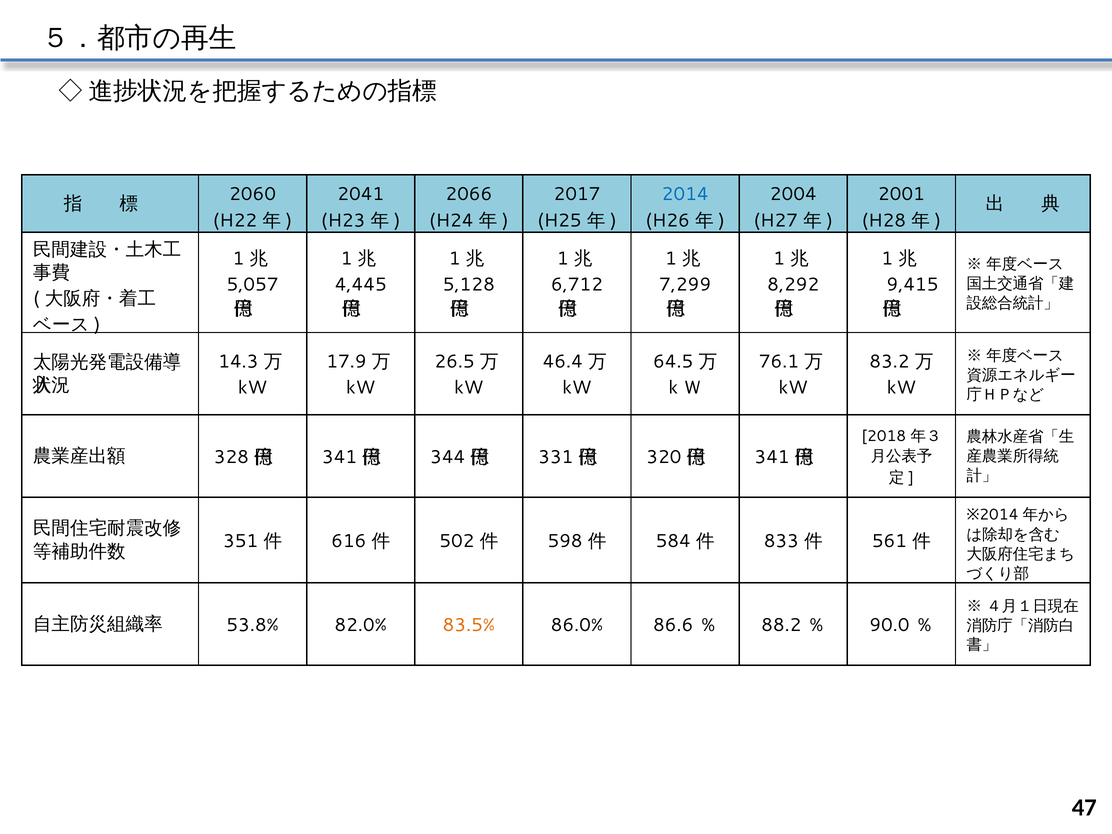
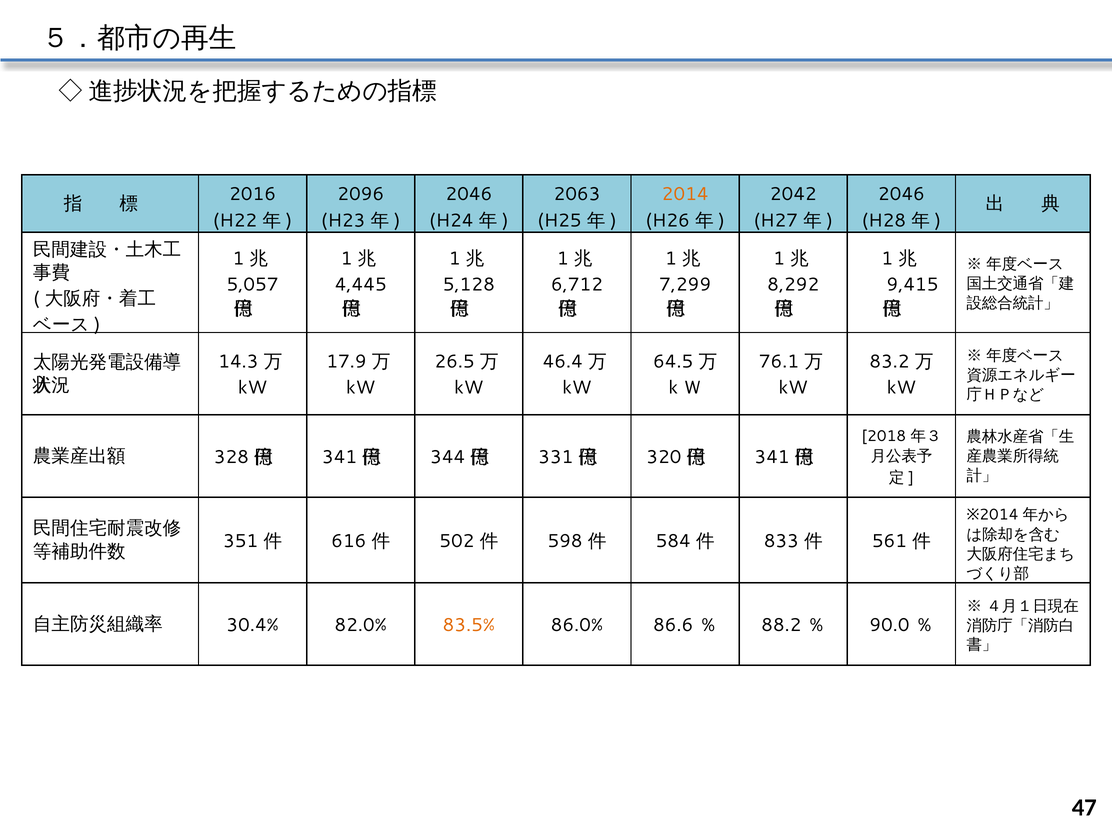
2060: 2060 -> 2016 (253, 194)
2041: 2041 -> 2096 (361, 194)
2066: 2066 -> 2046 (469, 194)
2017: 2017 -> 2063 (577, 194)
2014 colour: blue -> orange (685, 194)
2004: 2004 -> 2042 (793, 194)
2001: 2001 -> 2046 (901, 194)
53.8%: 53.8% -> 30.4% (253, 625)
